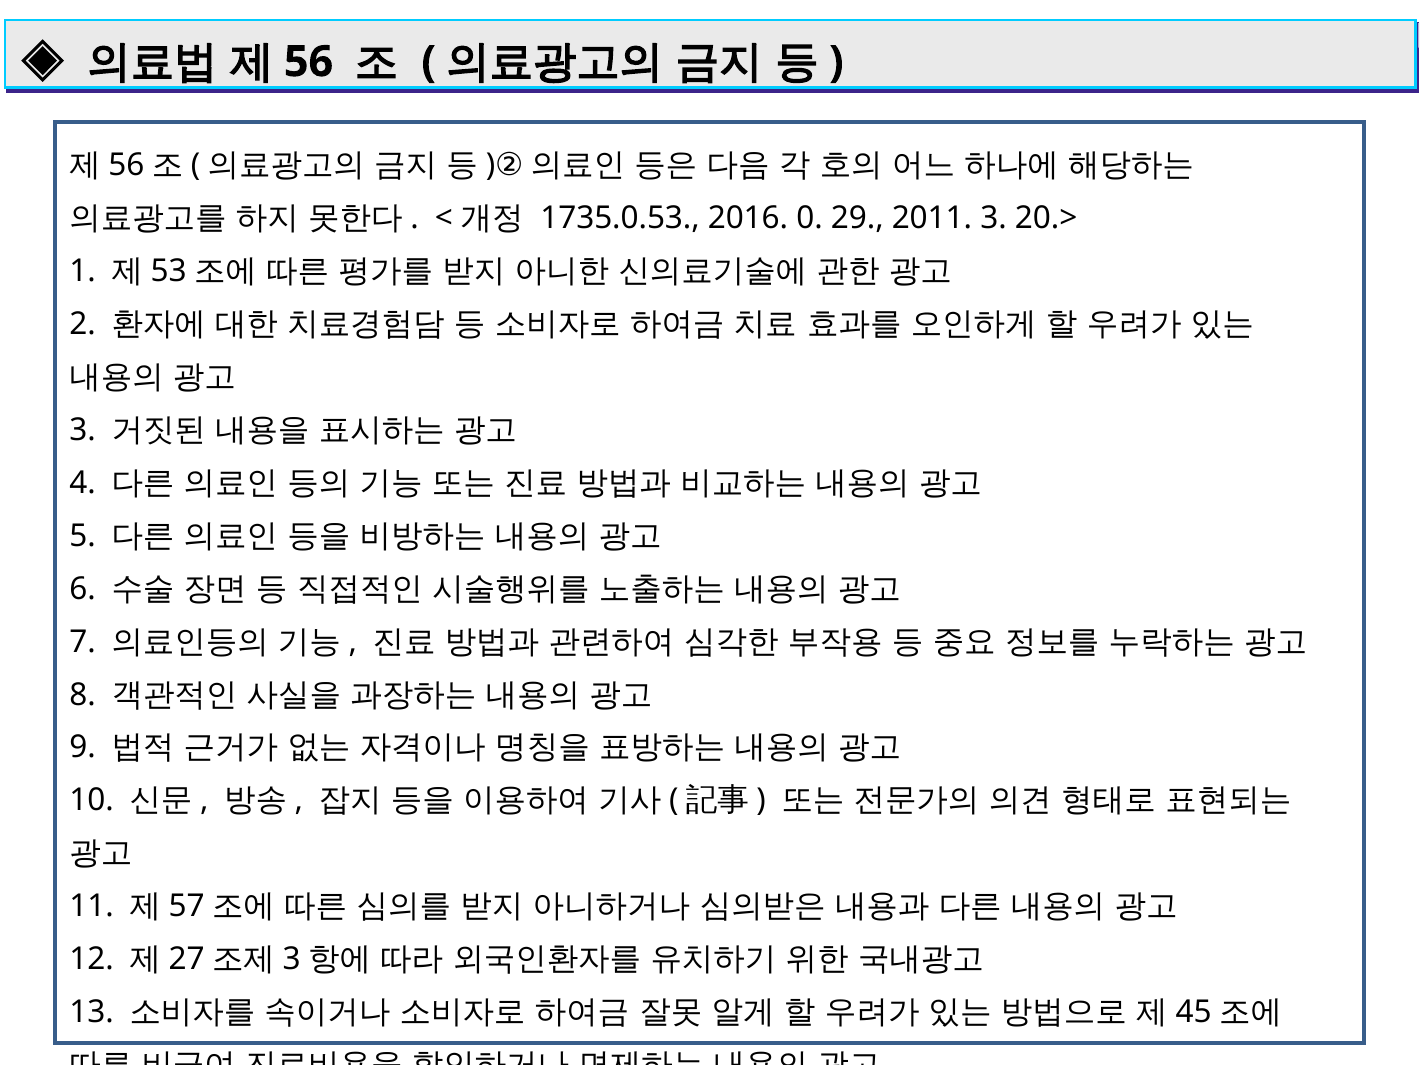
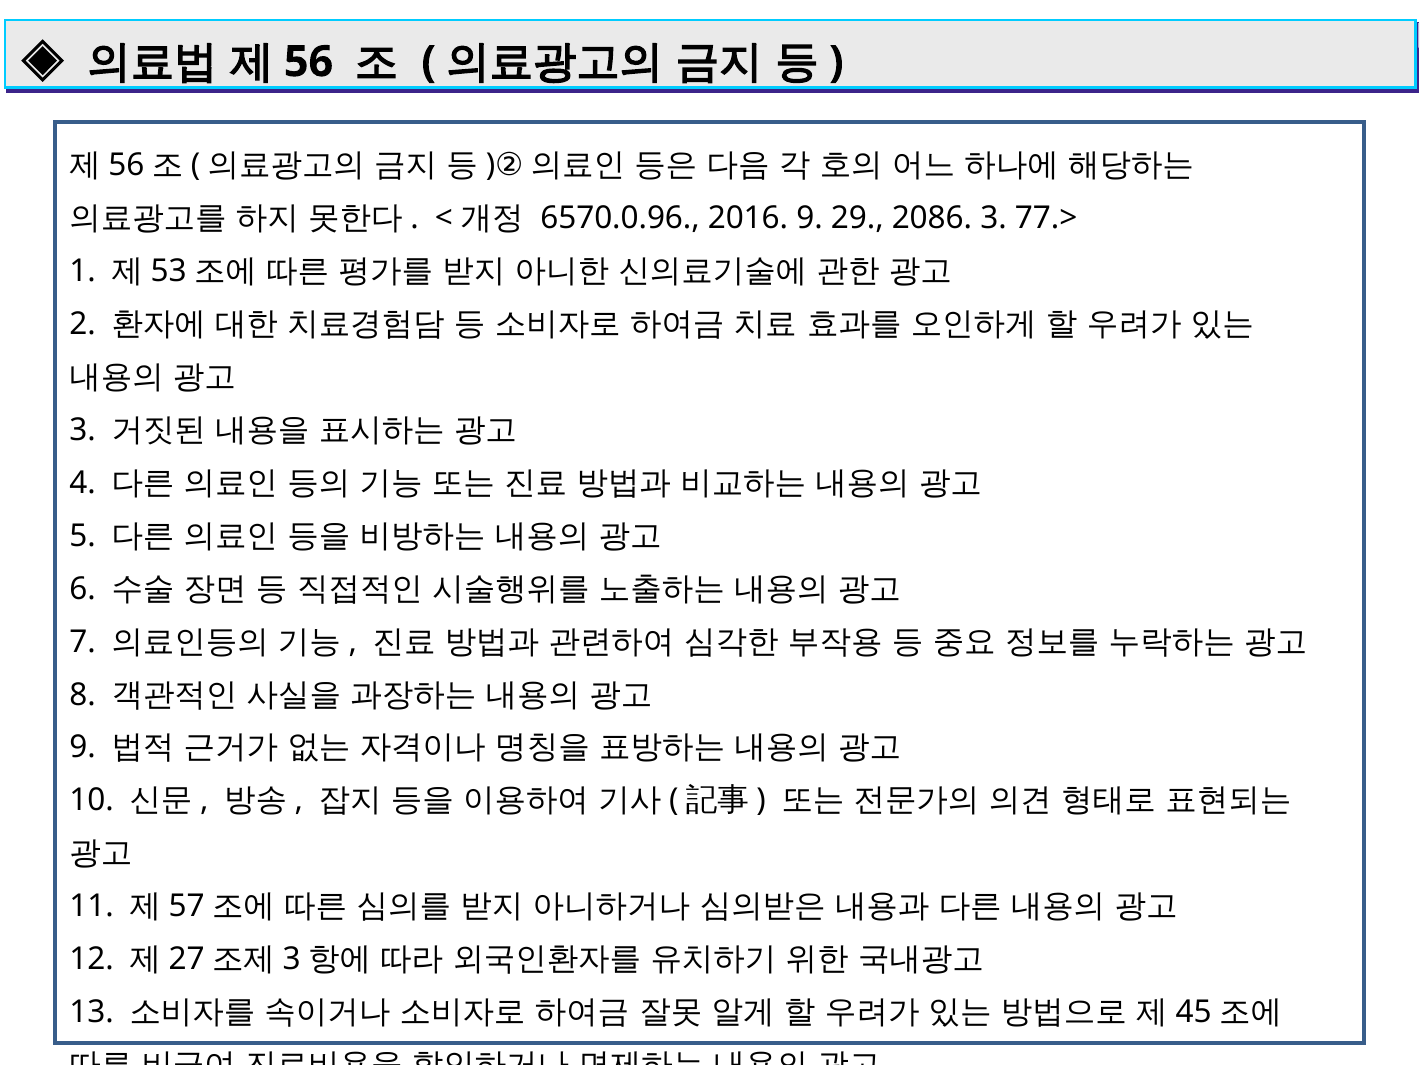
1735.0.53: 1735.0.53 -> 6570.0.96 (620, 218)
2016 0: 0 -> 9 (810, 218)
2011: 2011 -> 2086 (932, 218)
20.>: 20.> -> 77.> (1046, 218)
